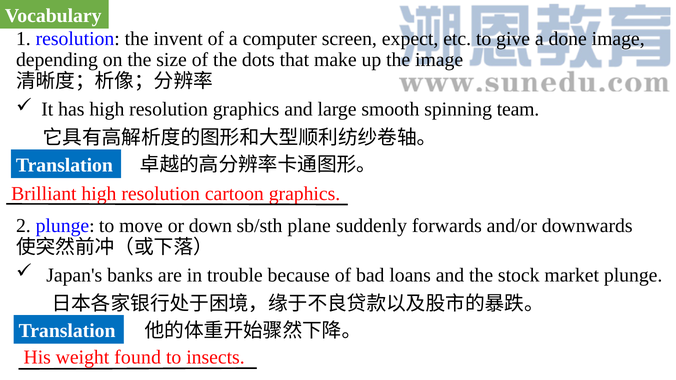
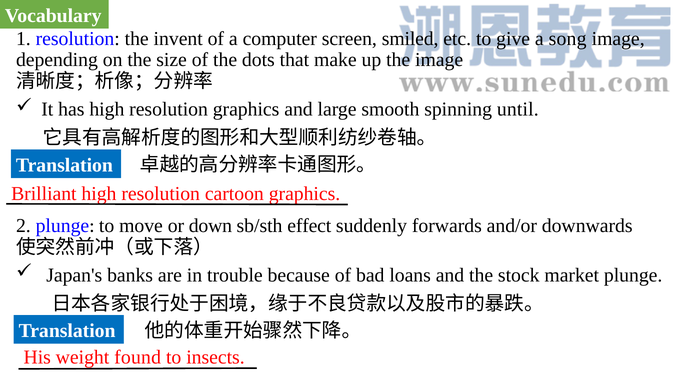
expect: expect -> smiled (410, 39)
done: done -> song (568, 39)
team: team -> until (518, 109)
plane: plane -> effect (309, 226)
